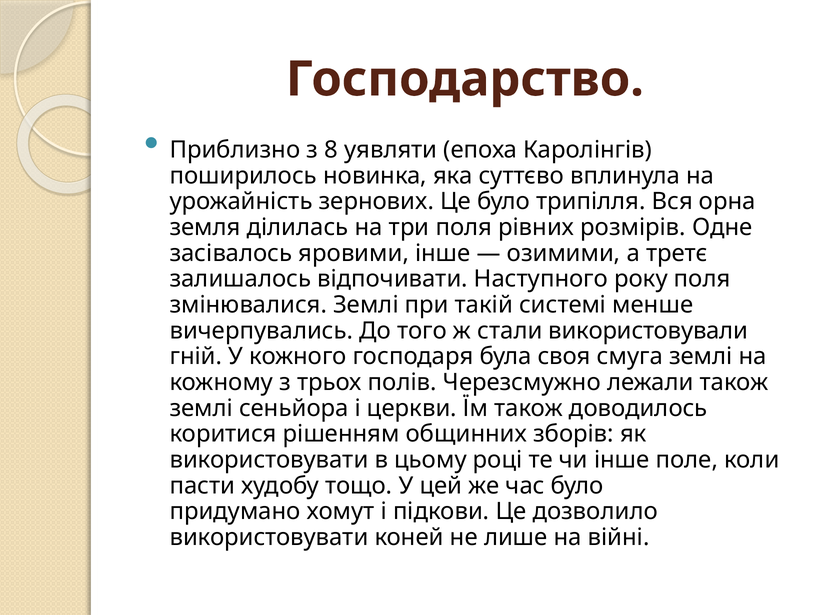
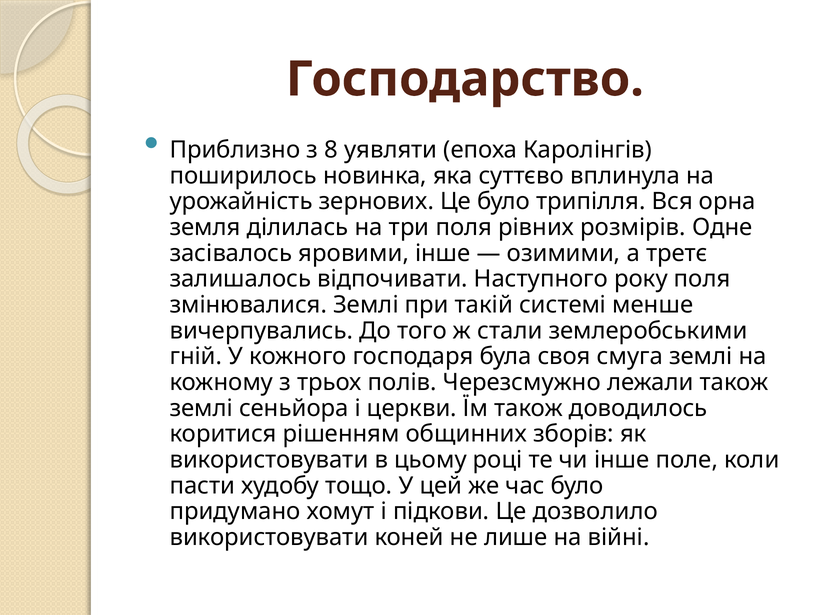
використовували: використовували -> землеробськими (648, 331)
